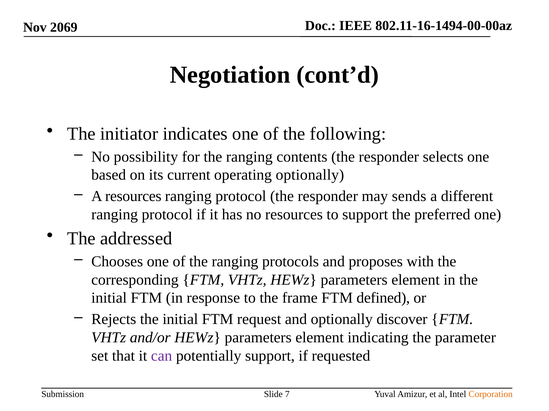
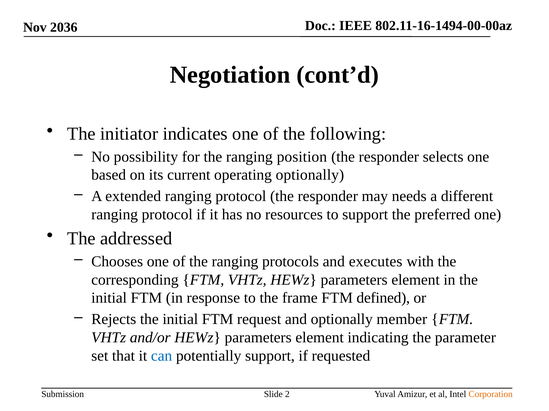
2069: 2069 -> 2036 (64, 28)
contents: contents -> position (302, 157)
A resources: resources -> extended (133, 197)
sends: sends -> needs (409, 197)
proposes: proposes -> executes (376, 262)
discover: discover -> member (402, 320)
can colour: purple -> blue (162, 356)
7: 7 -> 2 (287, 395)
